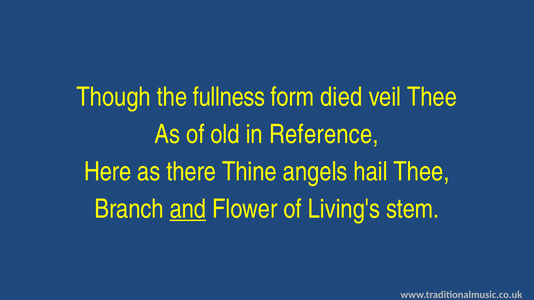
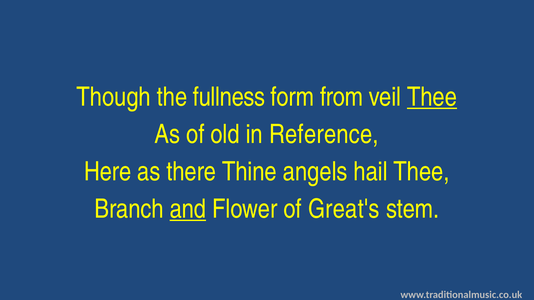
died: died -> from (341, 97)
Thee underline: none -> present (432, 97)
Living's: Living's -> Great's (344, 209)
